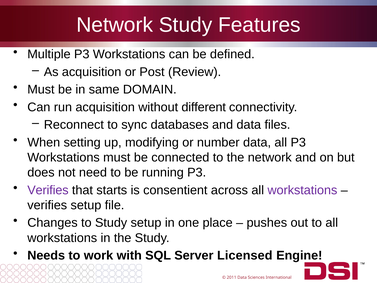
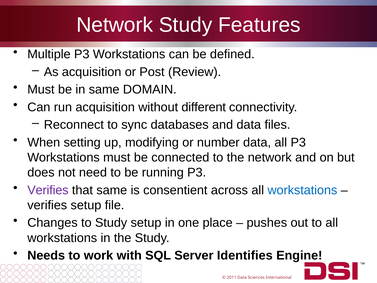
that starts: starts -> same (112, 190)
workstations colour: purple -> blue (302, 190)
Licensed: Licensed -> Identifies (245, 255)
